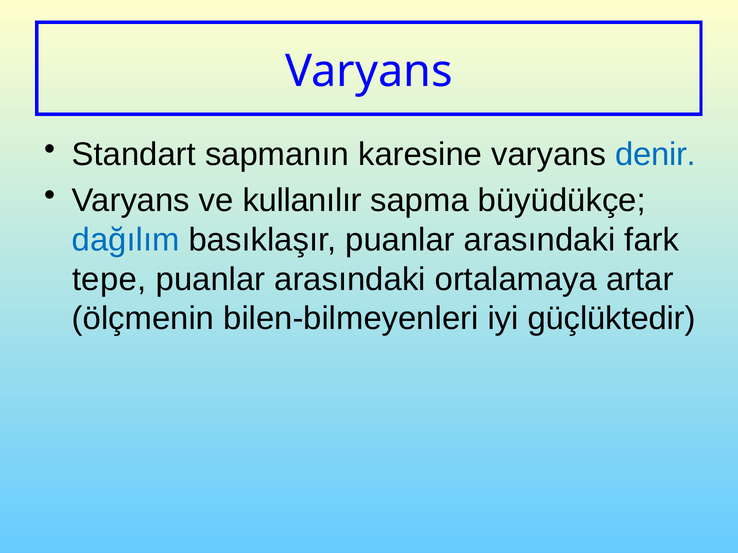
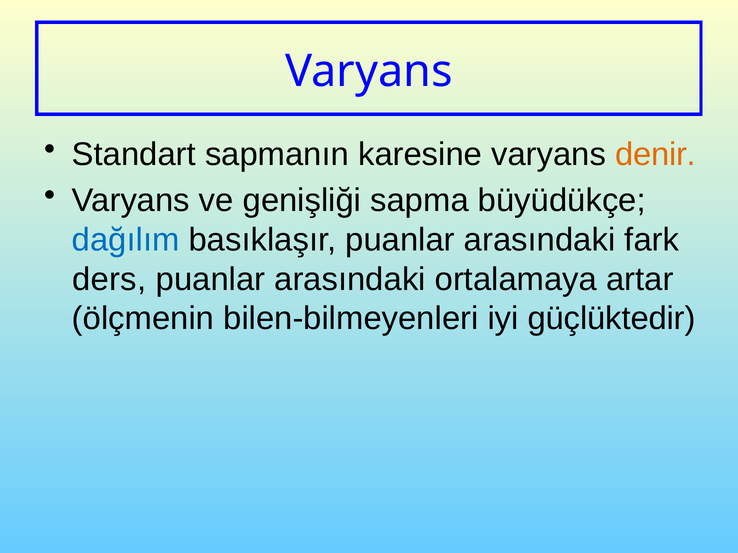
denir colour: blue -> orange (655, 155)
kullanılır: kullanılır -> genişliği (302, 201)
tepe: tepe -> ders (109, 279)
